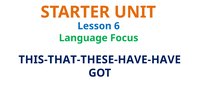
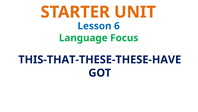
THIS-THAT-THESE-HAVE-HAVE: THIS-THAT-THESE-HAVE-HAVE -> THIS-THAT-THESE-THESE-HAVE (100, 59)
